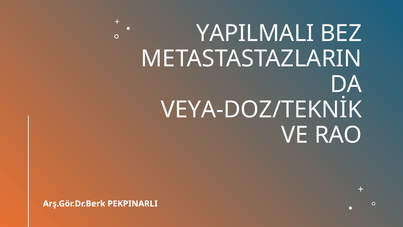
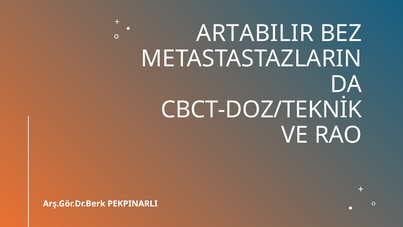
YAPILMALI: YAPILMALI -> ARTABILIR (255, 33)
VEYA-DOZ/TEKNİK: VEYA-DOZ/TEKNİK -> CBCT-DOZ/TEKNİK (261, 110)
